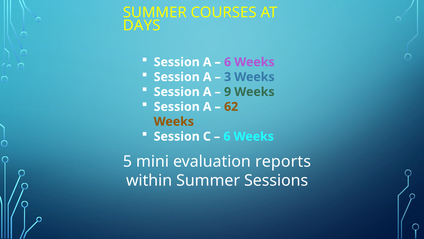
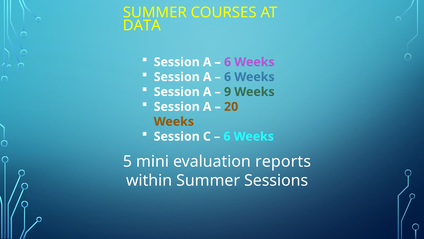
DAYS: DAYS -> DATA (142, 26)
3: 3 -> 6 (228, 77)
62: 62 -> 20 (231, 107)
